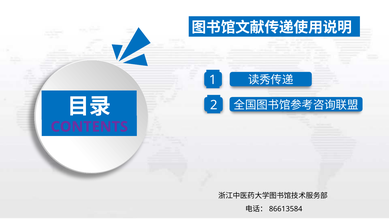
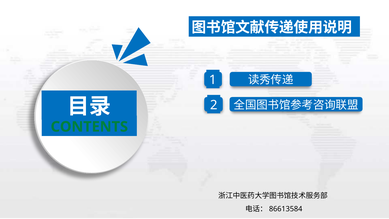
CONTENTS colour: purple -> green (89, 127)
